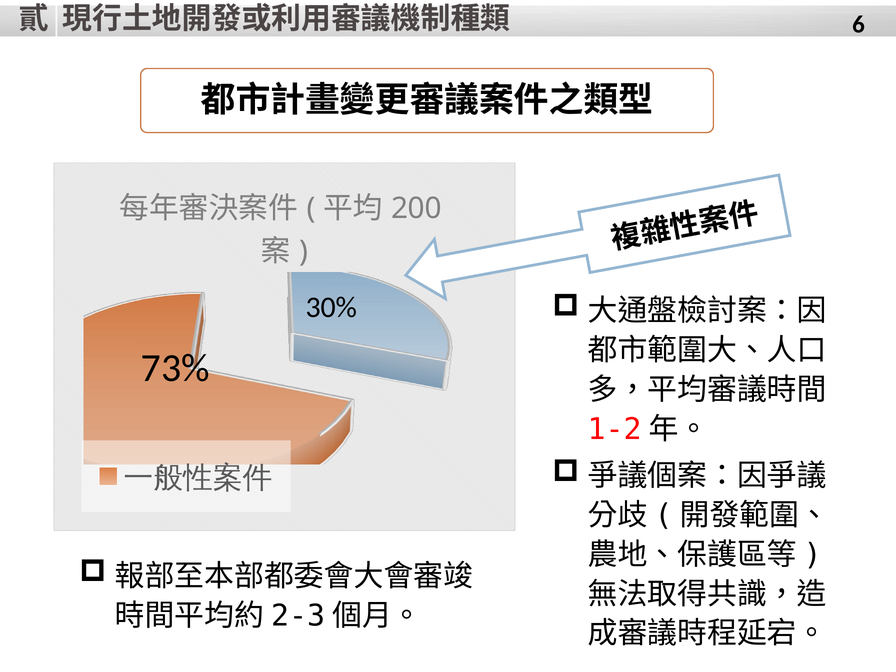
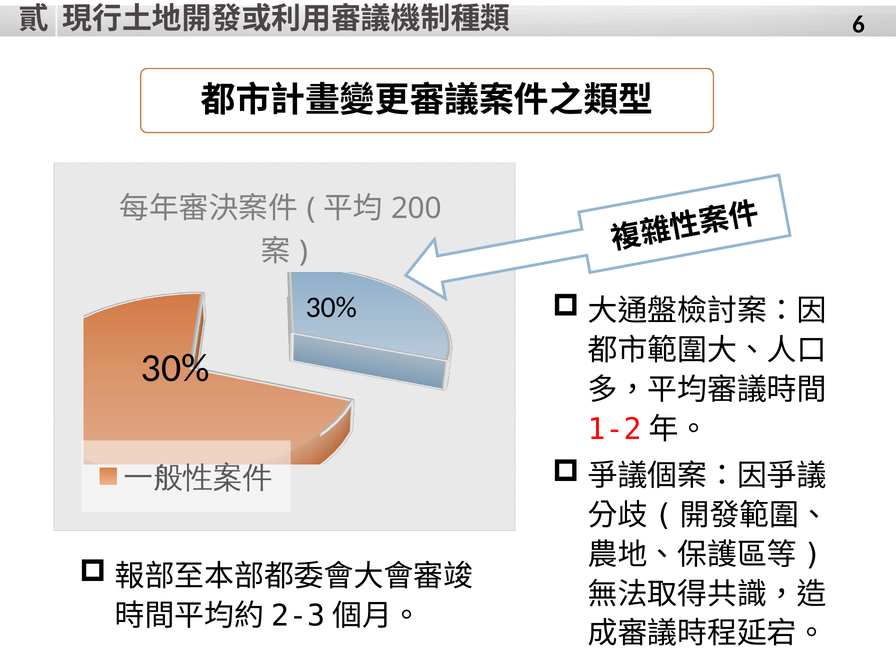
73%: 73% -> 30% (175, 368)
